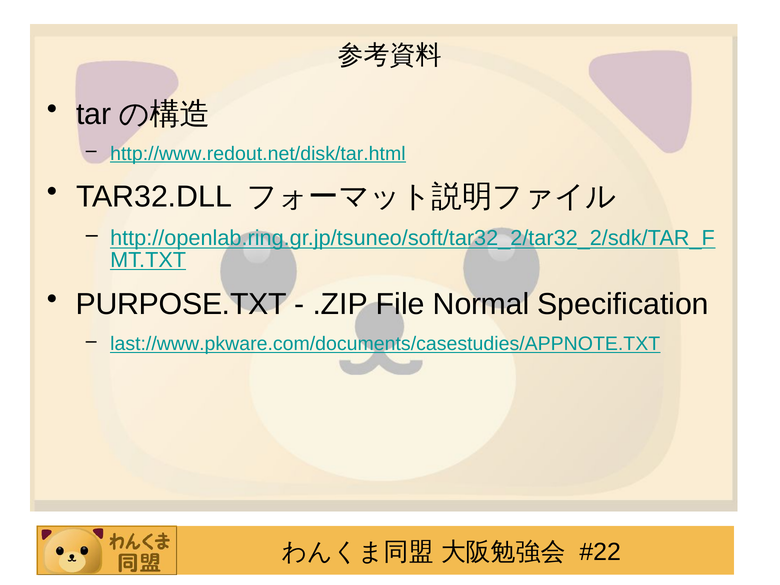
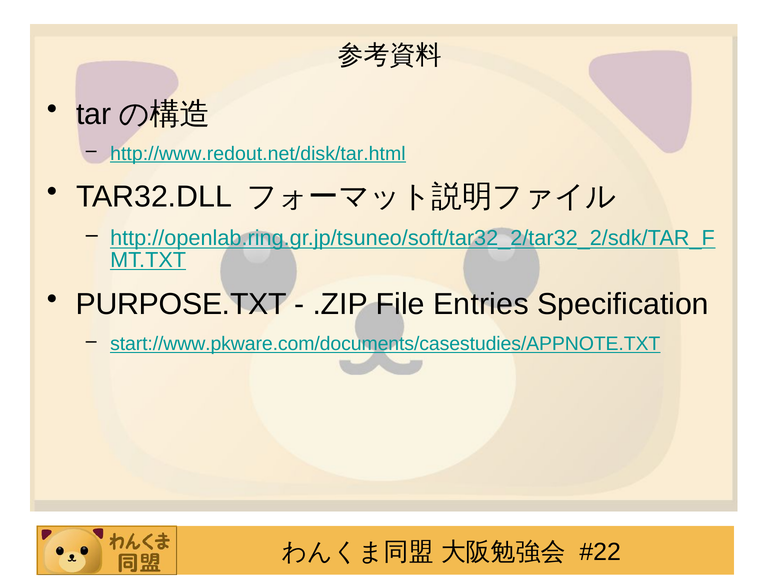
Normal: Normal -> Entries (481, 304)
last://www.pkware.com/documents/casestudies/APPNOTE.TXT: last://www.pkware.com/documents/casestudies/APPNOTE.TXT -> start://www.pkware.com/documents/casestudies/APPNOTE.TXT (385, 344)
